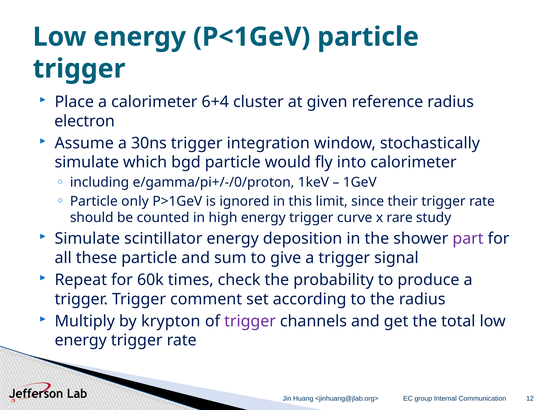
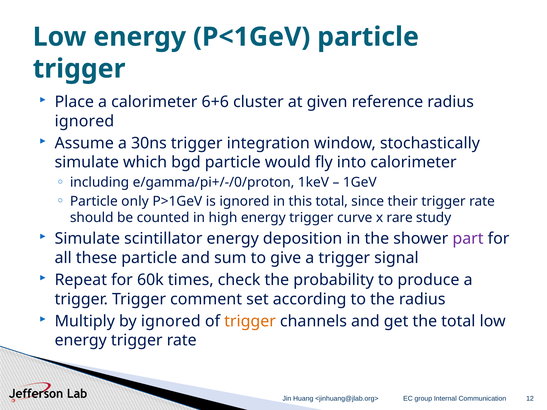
6+4: 6+4 -> 6+6 (215, 102)
electron: electron -> ignored (84, 121)
this limit: limit -> total (332, 201)
by krypton: krypton -> ignored (171, 321)
trigger colour: purple -> orange (250, 321)
